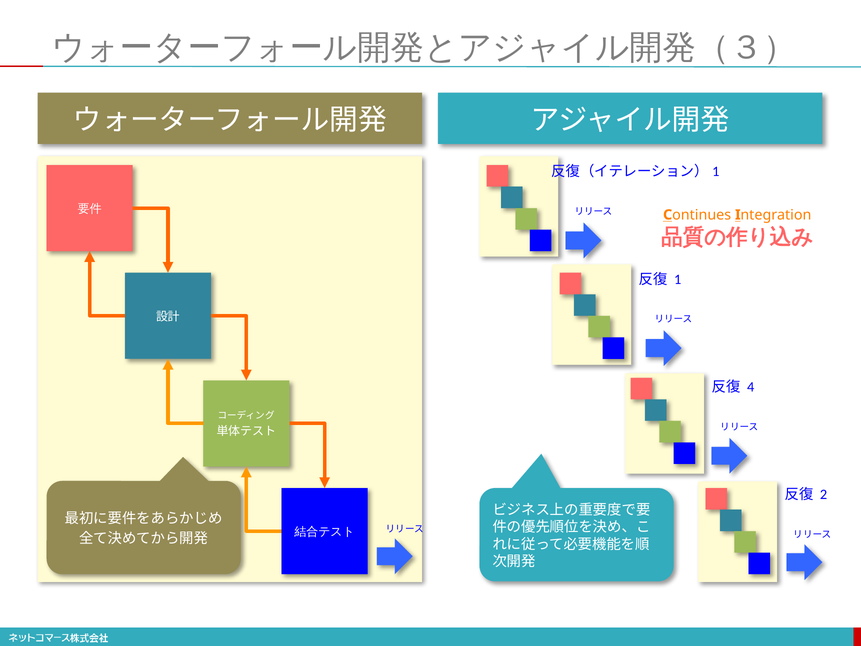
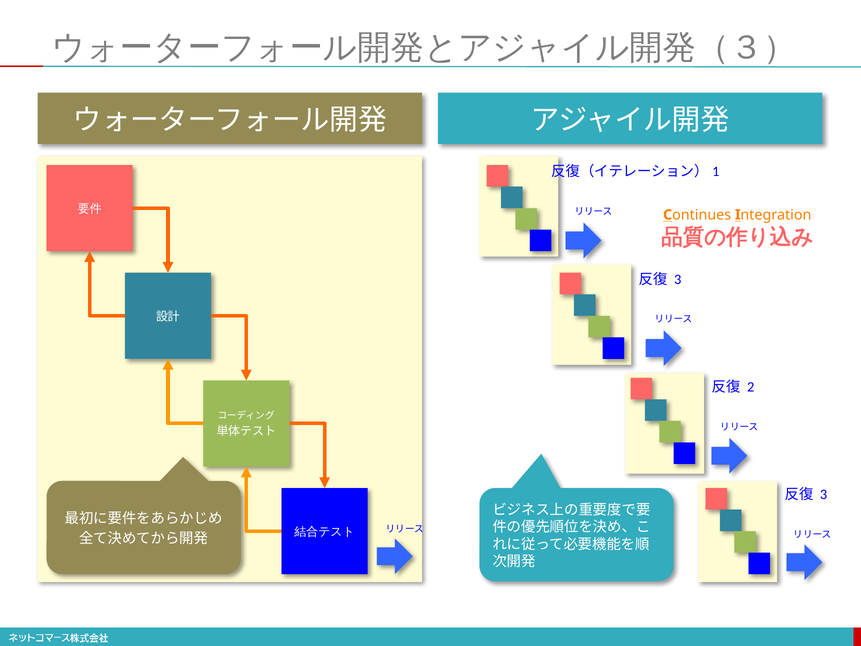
1: 1 -> 3 (678, 279)
4: 4 -> 2 (751, 387)
2: 2 -> 3 (824, 495)
